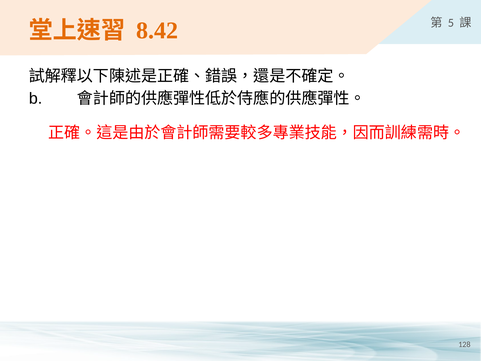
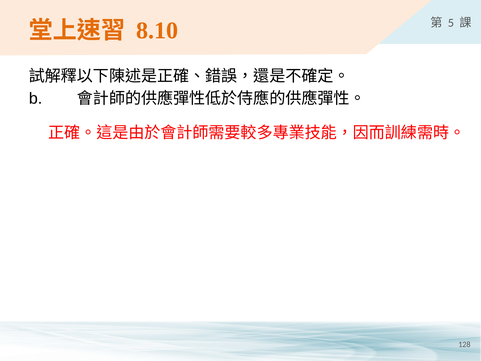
8.42: 8.42 -> 8.10 (157, 31)
